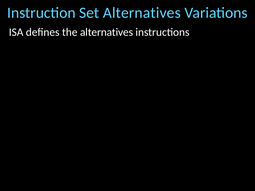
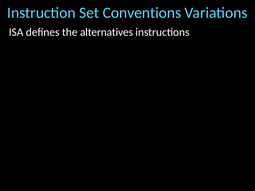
Set Alternatives: Alternatives -> Conventions (142, 13)
